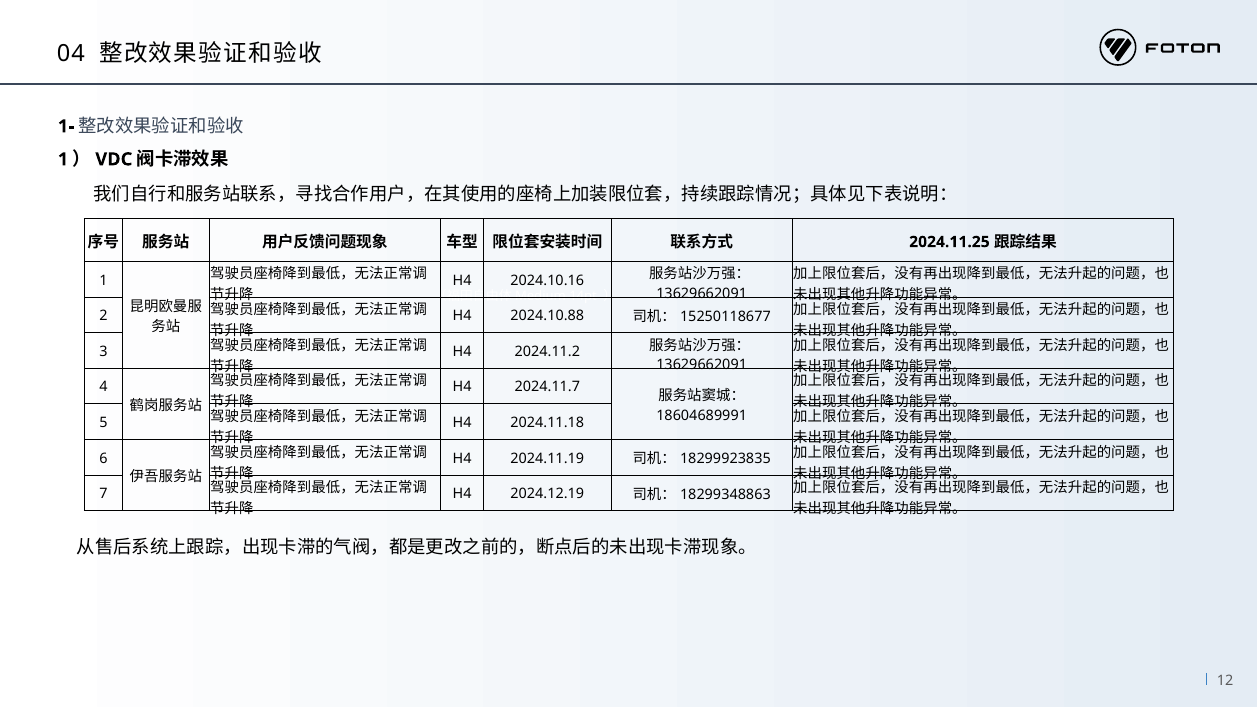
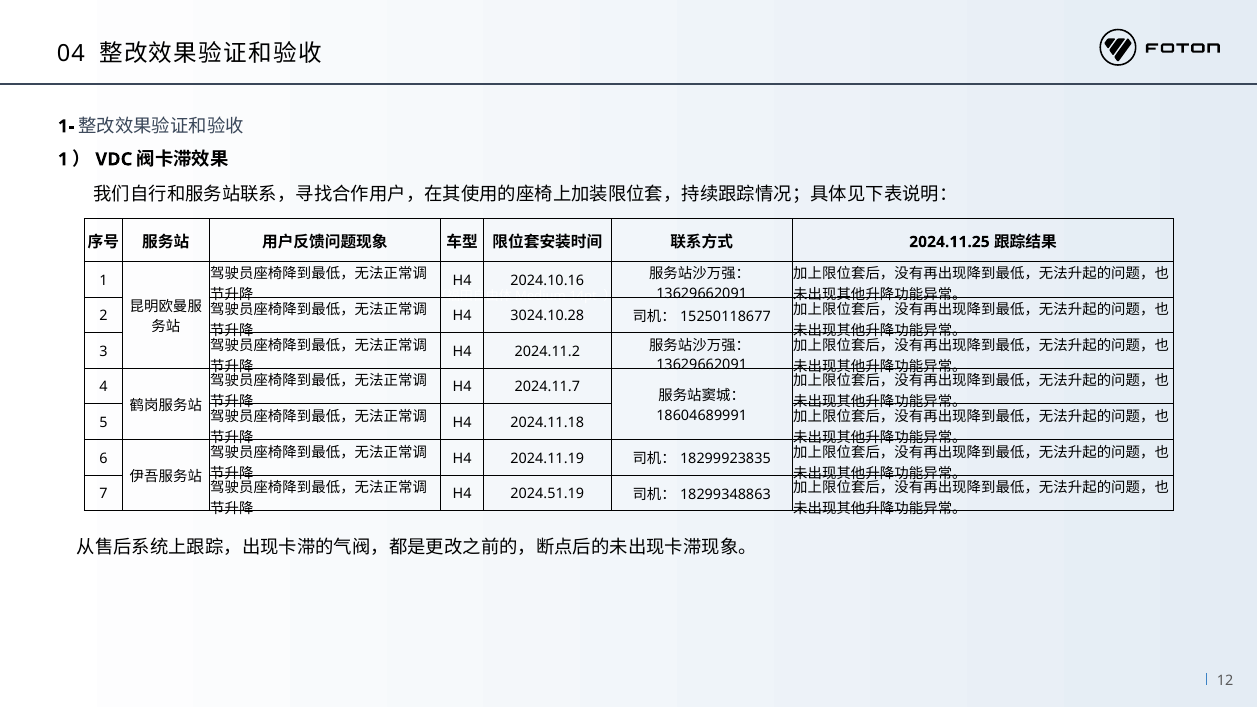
2024.10.88: 2024.10.88 -> 3024.10.28 (547, 316)
2024.12.19: 2024.12.19 -> 2024.51.19 (547, 494)
